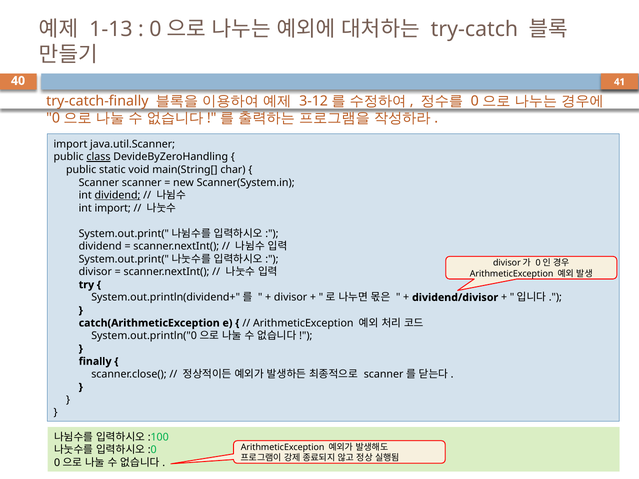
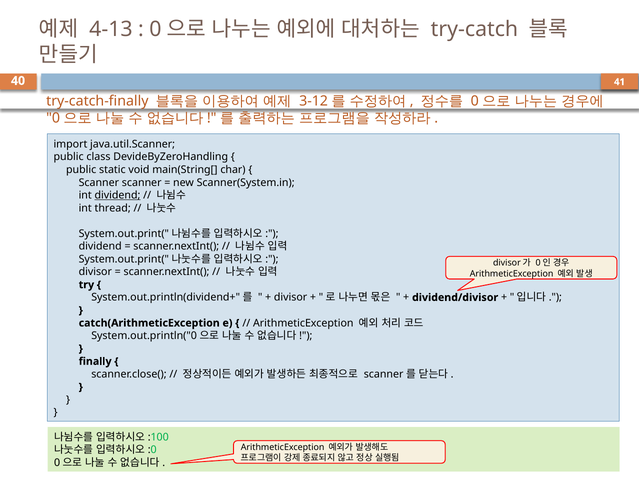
1-13: 1-13 -> 4-13 (111, 29)
class underline: present -> none (98, 157)
int import: import -> thread (113, 208)
